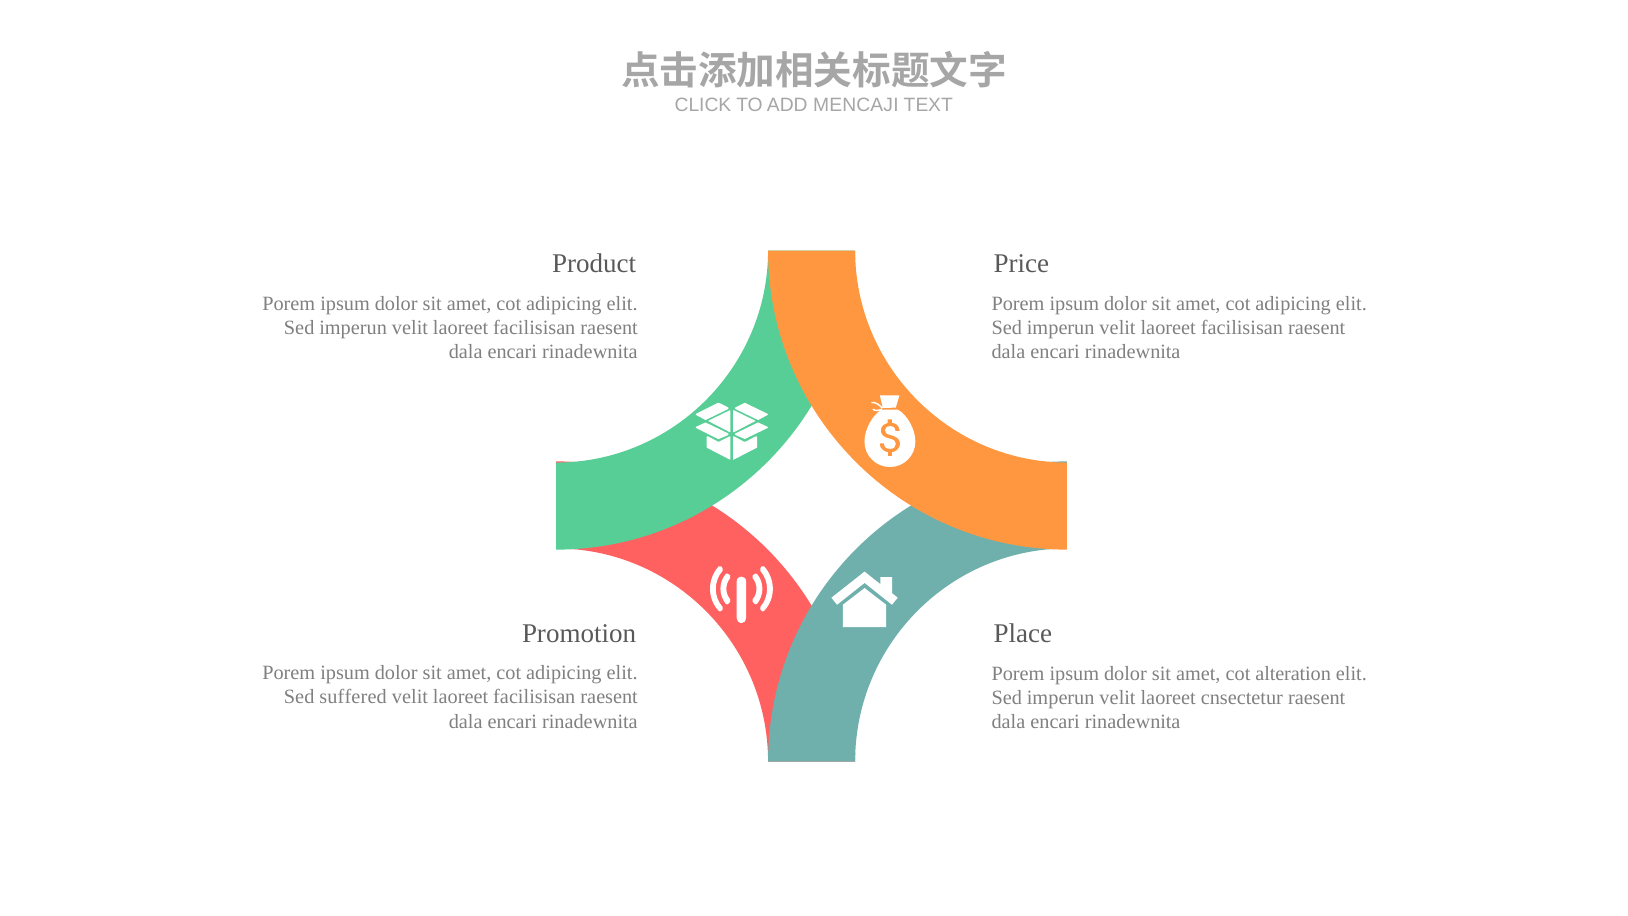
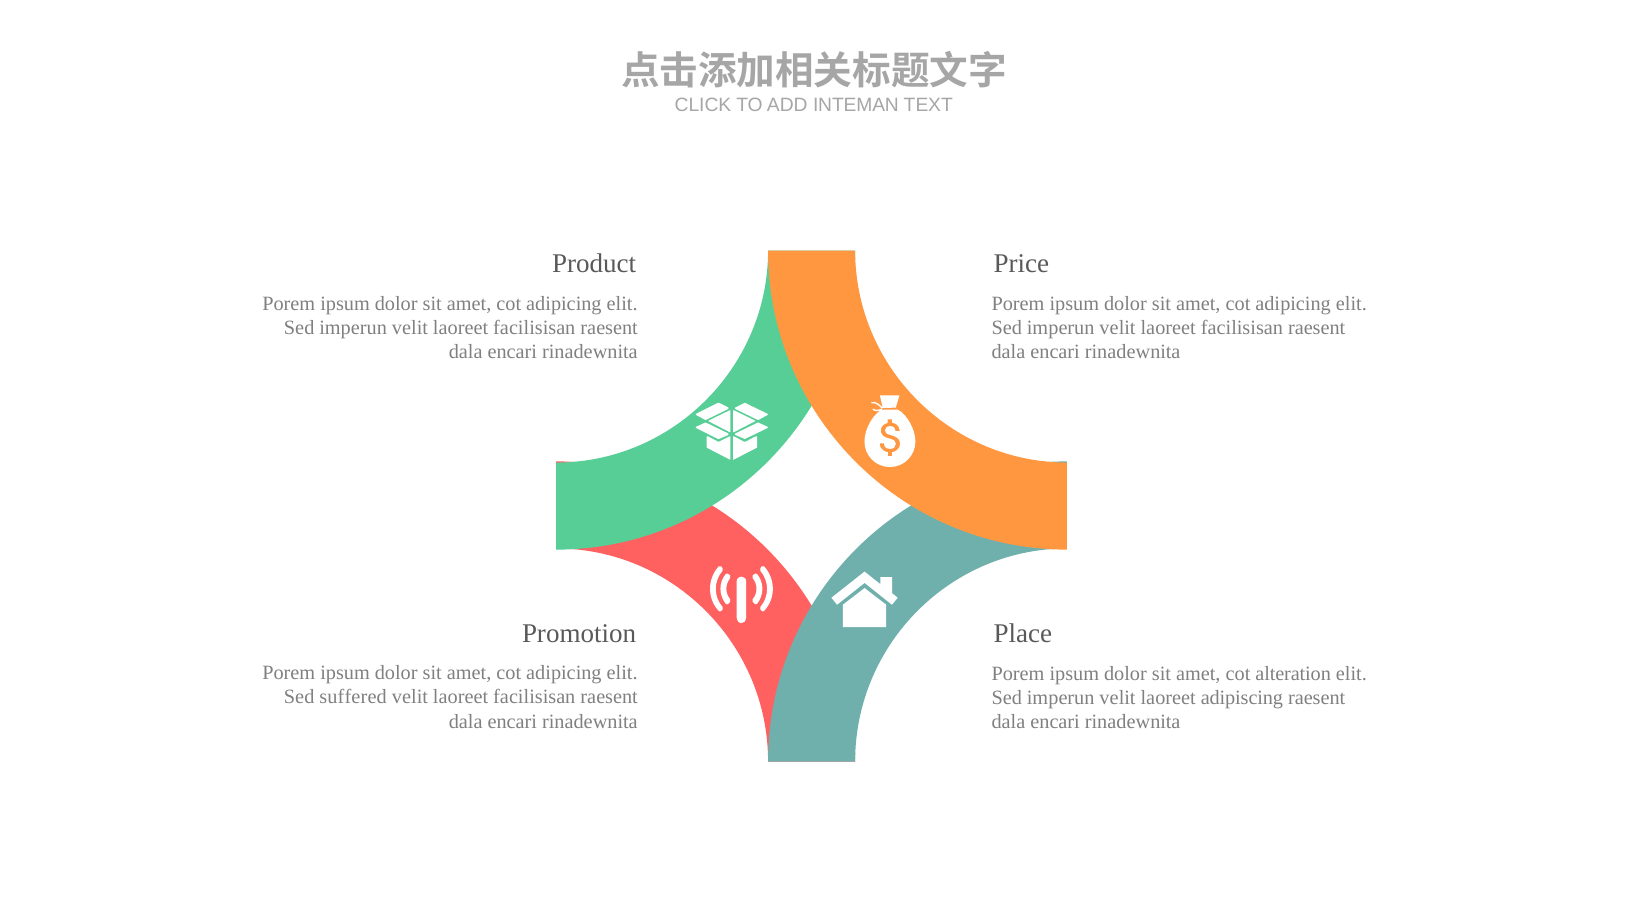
MENCAJI: MENCAJI -> INTEMAN (856, 105)
cnsectetur: cnsectetur -> adipiscing (1242, 698)
